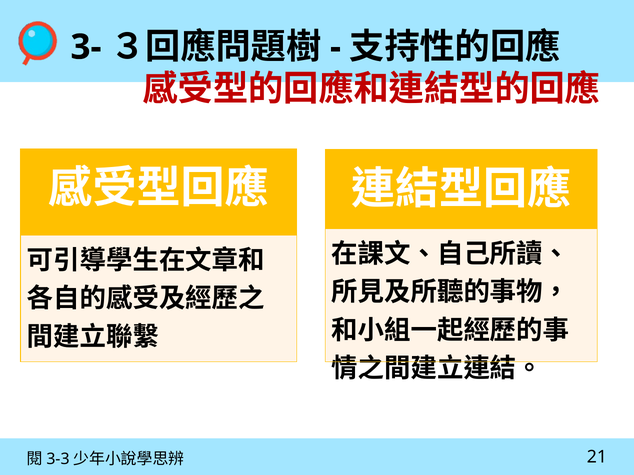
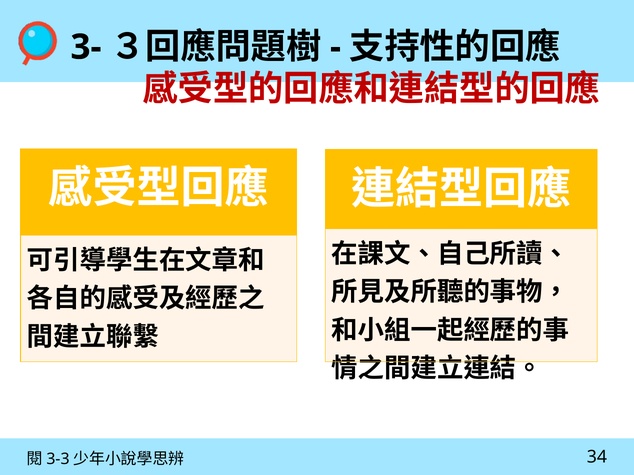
21: 21 -> 34 (597, 458)
